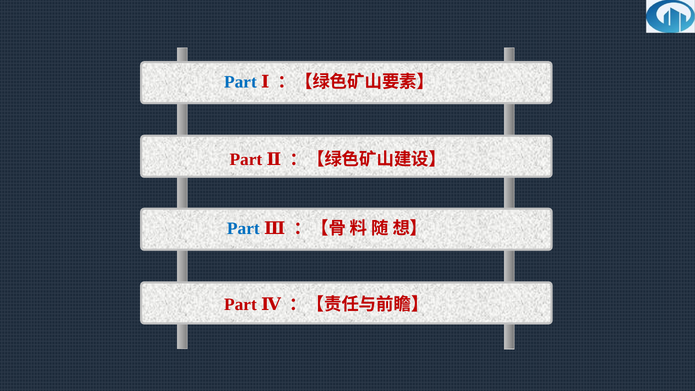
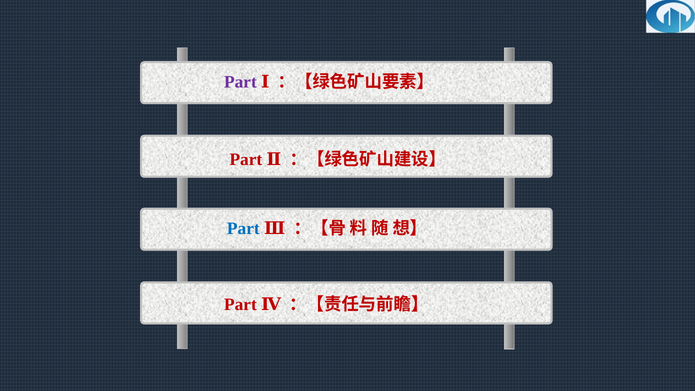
Part colour: blue -> purple (240, 82)
